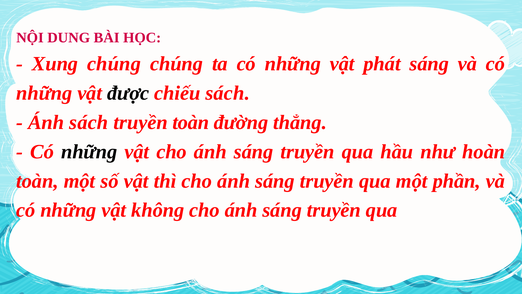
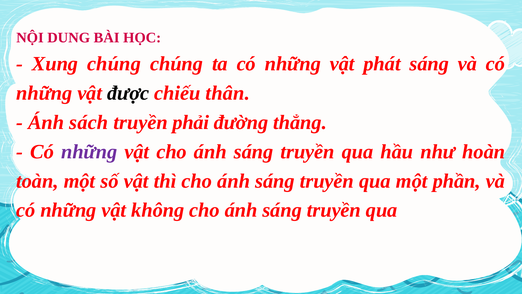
chiếu sách: sách -> thân (228, 93)
truyền toàn: toàn -> phải (191, 122)
những colour: black -> purple (89, 152)
